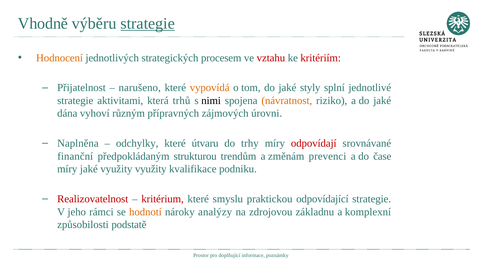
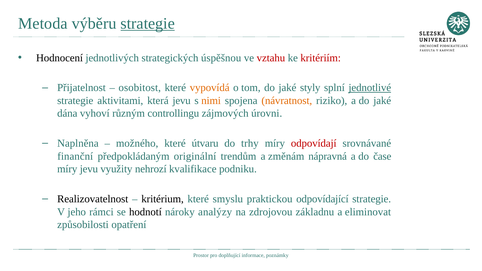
Vhodně: Vhodně -> Metoda (43, 23)
Hodnocení colour: orange -> black (60, 58)
procesem: procesem -> úspěšnou (221, 58)
narušeno: narušeno -> osobitost (140, 88)
jednotlivé underline: none -> present (370, 88)
která trhů: trhů -> jevu (182, 101)
nimi colour: black -> orange (211, 101)
přípravných: přípravných -> controllingu (173, 114)
odchylky: odchylky -> možného (137, 143)
strukturou: strukturou -> originální (195, 156)
prevenci: prevenci -> nápravná (328, 156)
míry jaké: jaké -> jevu (89, 169)
využity využity: využity -> nehrozí (151, 169)
Realizovatelnost colour: red -> black (93, 199)
kritérium colour: red -> black (163, 199)
hodnotí colour: orange -> black (145, 212)
komplexní: komplexní -> eliminovat (368, 212)
podstatě: podstatě -> opatření (129, 225)
